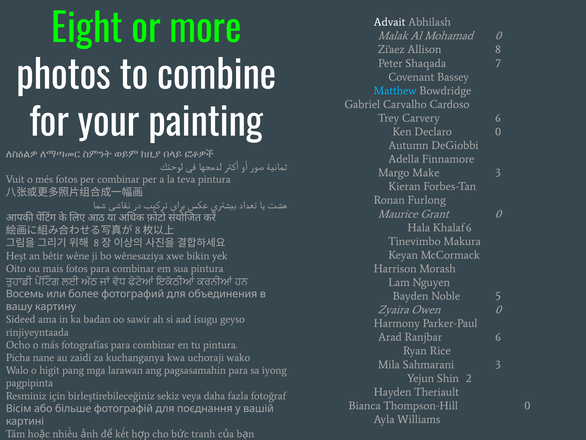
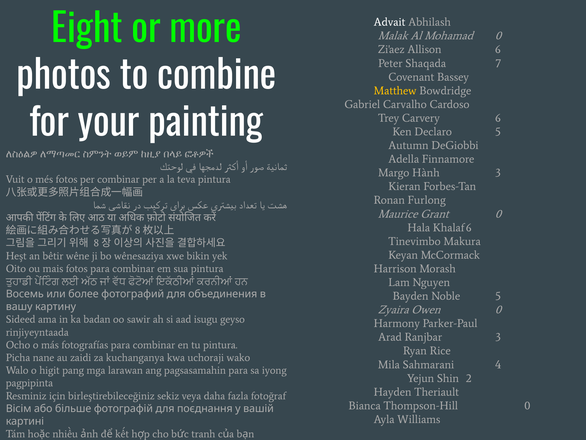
Allison 8: 8 -> 6 (498, 50)
Matthew colour: light blue -> yellow (395, 91)
Declaro 0: 0 -> 5 (498, 132)
Make: Make -> Hành (426, 173)
Ranjbar 6: 6 -> 3 (498, 337)
Sahmarani 3: 3 -> 4 (498, 364)
